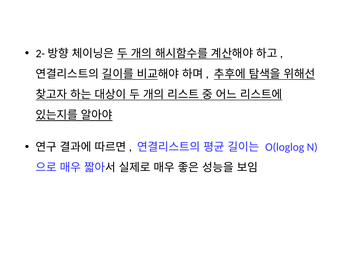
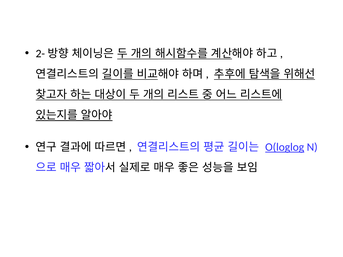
O(loglog underline: none -> present (285, 147)
